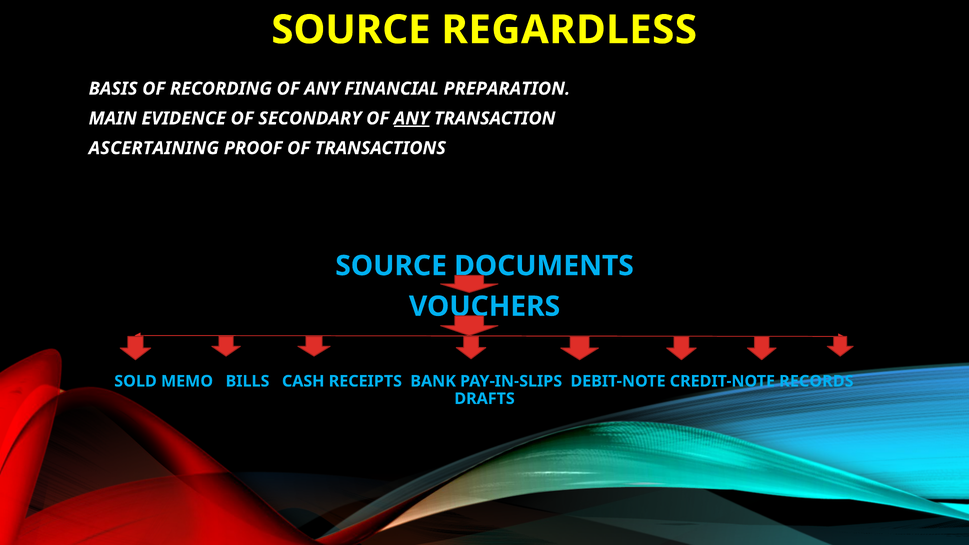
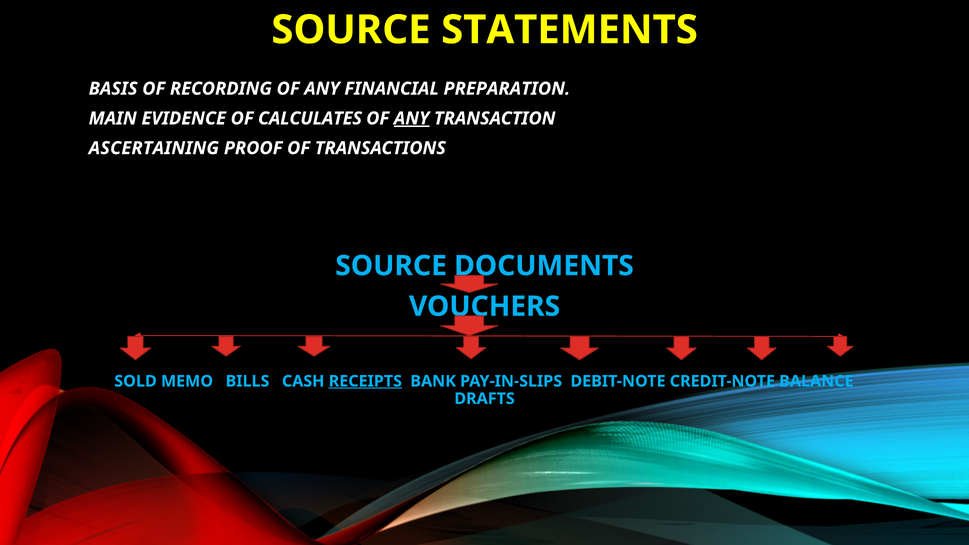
REGARDLESS: REGARDLESS -> STATEMENTS (570, 30)
SECONDARY: SECONDARY -> CALCULATES (310, 118)
RECEIPTS underline: none -> present (365, 381)
RECORDS: RECORDS -> BALANCE (816, 381)
